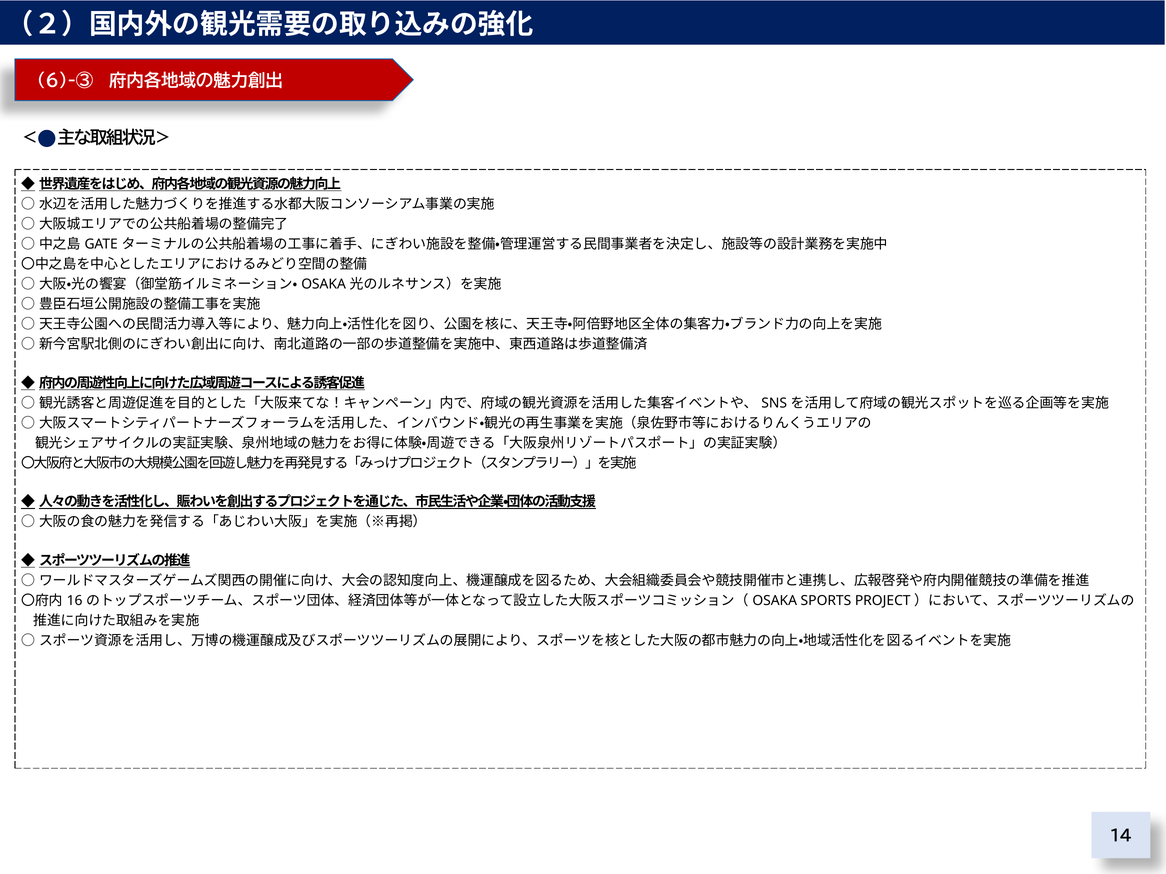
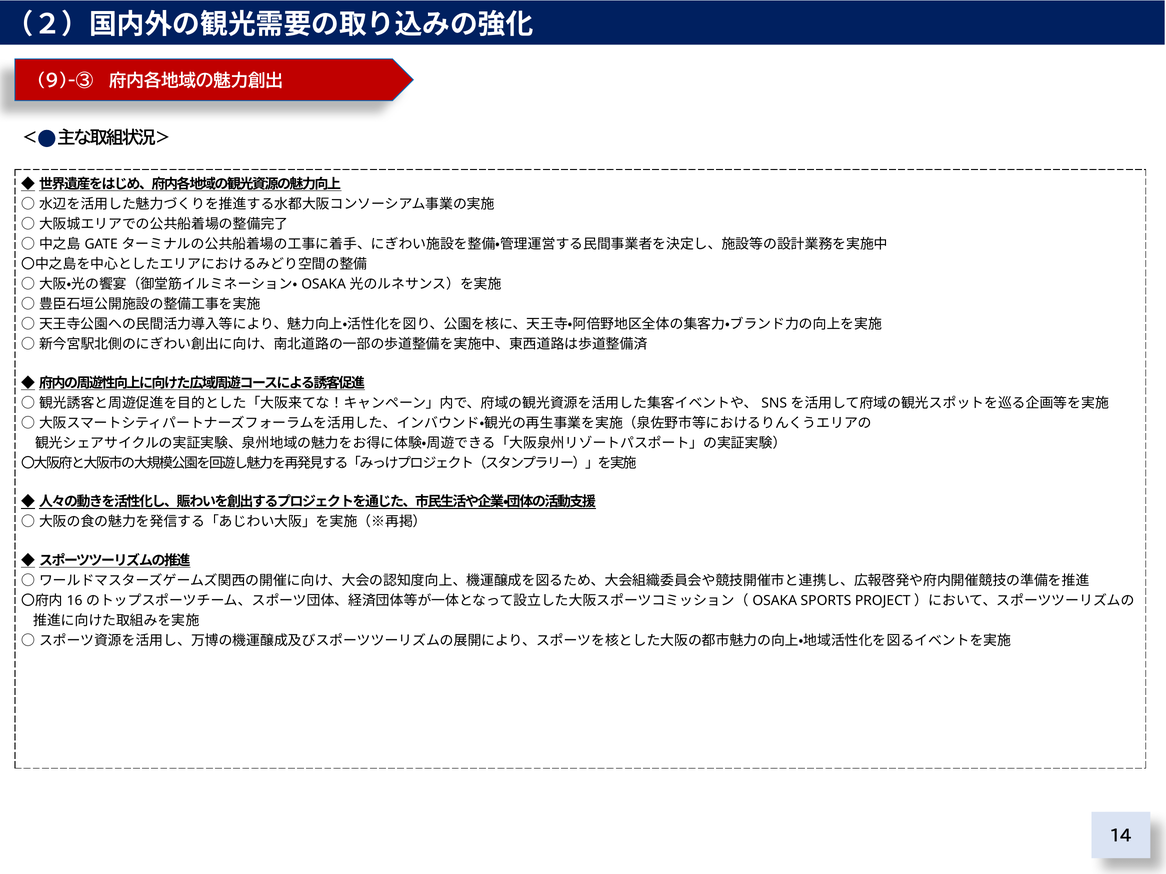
6)-③: 6)-③ -> 9)-③ (65, 81)
